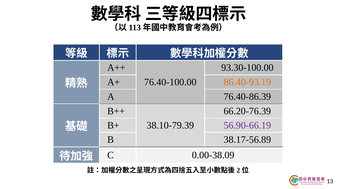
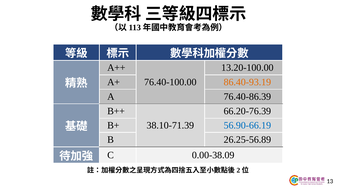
93.30-100.00: 93.30-100.00 -> 13.20-100.00 (247, 68)
38.10-79.39: 38.10-79.39 -> 38.10-71.39 (170, 126)
56.90-66.19 colour: purple -> blue (247, 126)
38.17-56.89: 38.17-56.89 -> 26.25-56.89 (247, 140)
